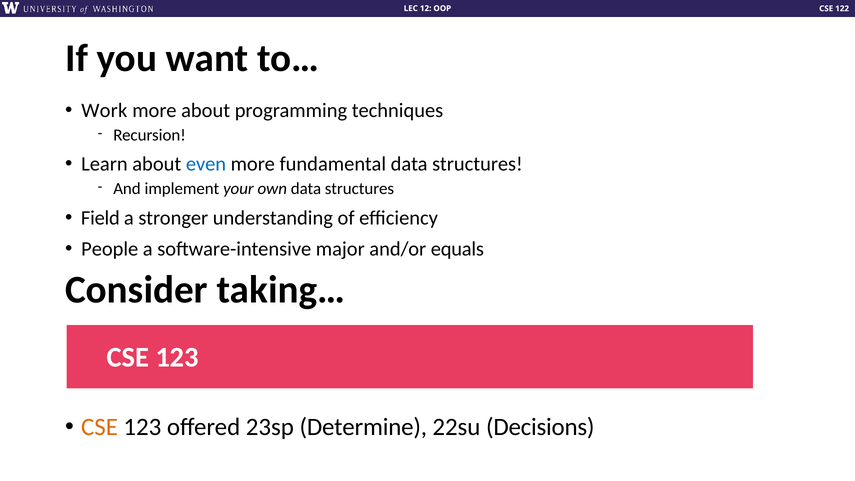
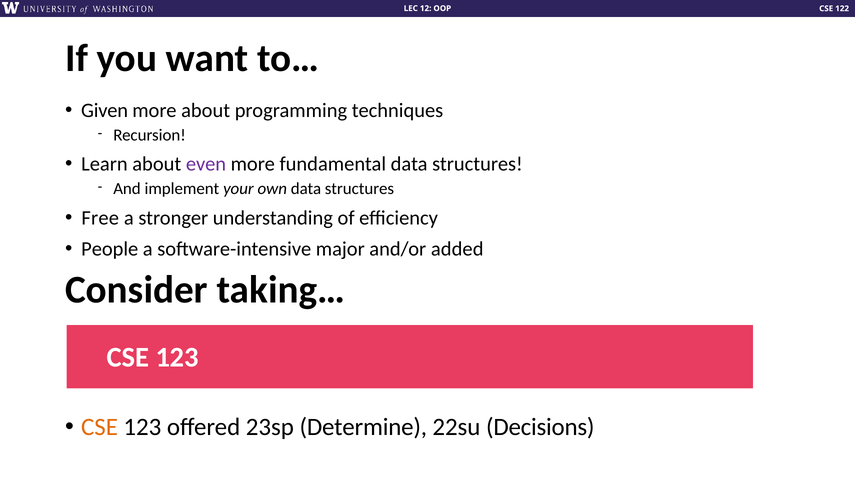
Work: Work -> Given (105, 110)
even colour: blue -> purple (206, 164)
Field: Field -> Free (100, 218)
equals: equals -> added (457, 249)
